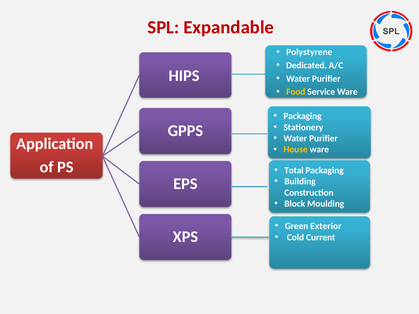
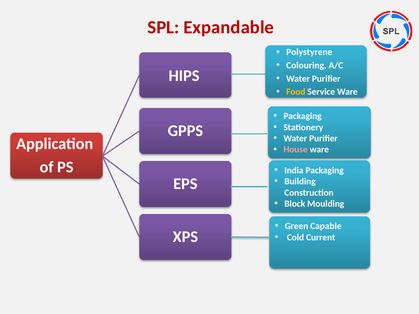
Dedicated: Dedicated -> Colouring (306, 65)
House colour: yellow -> pink (296, 150)
Total: Total -> India (294, 170)
Exterior: Exterior -> Capable (326, 226)
